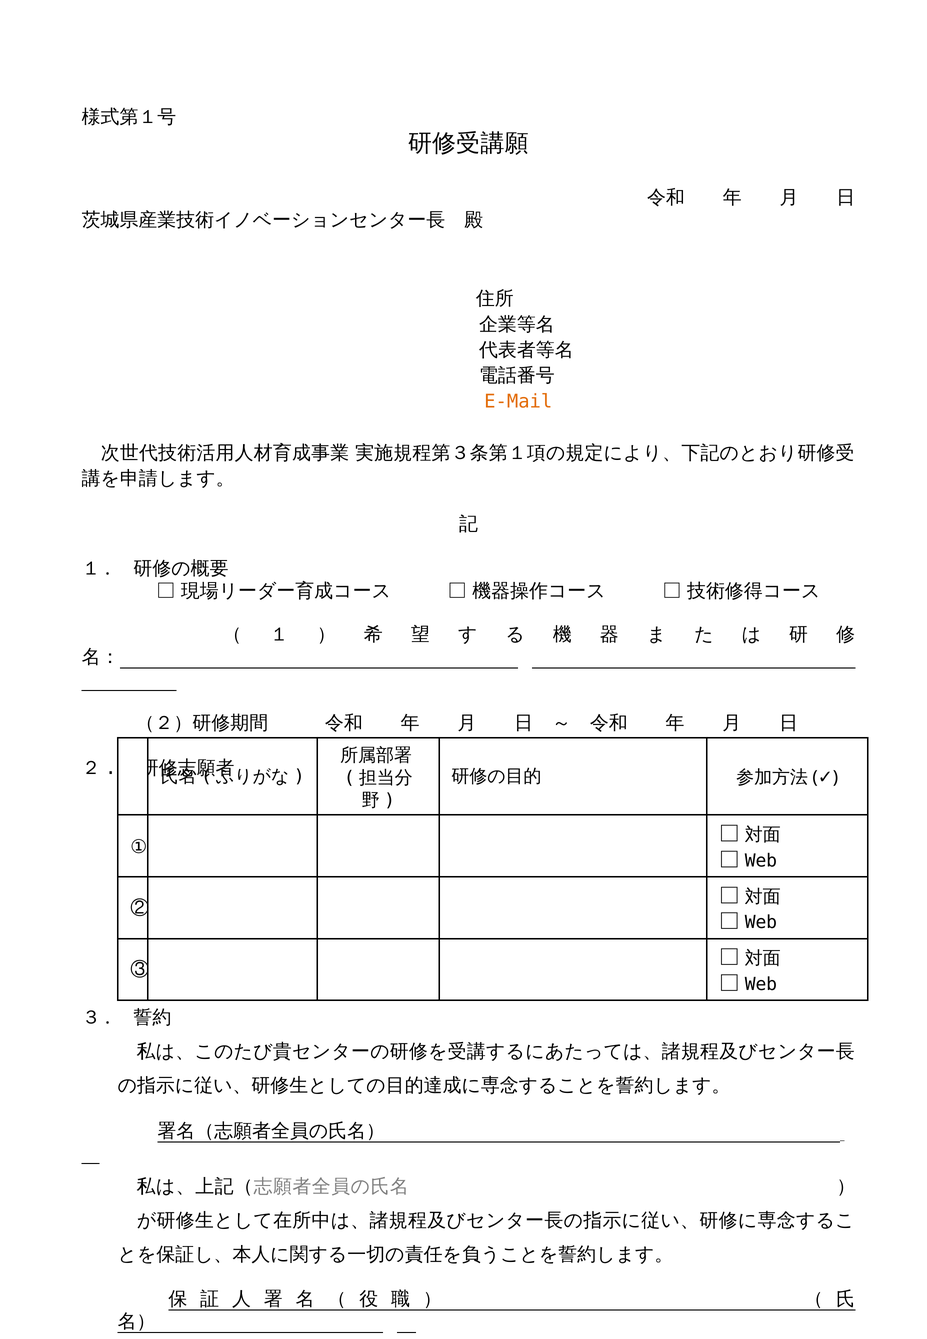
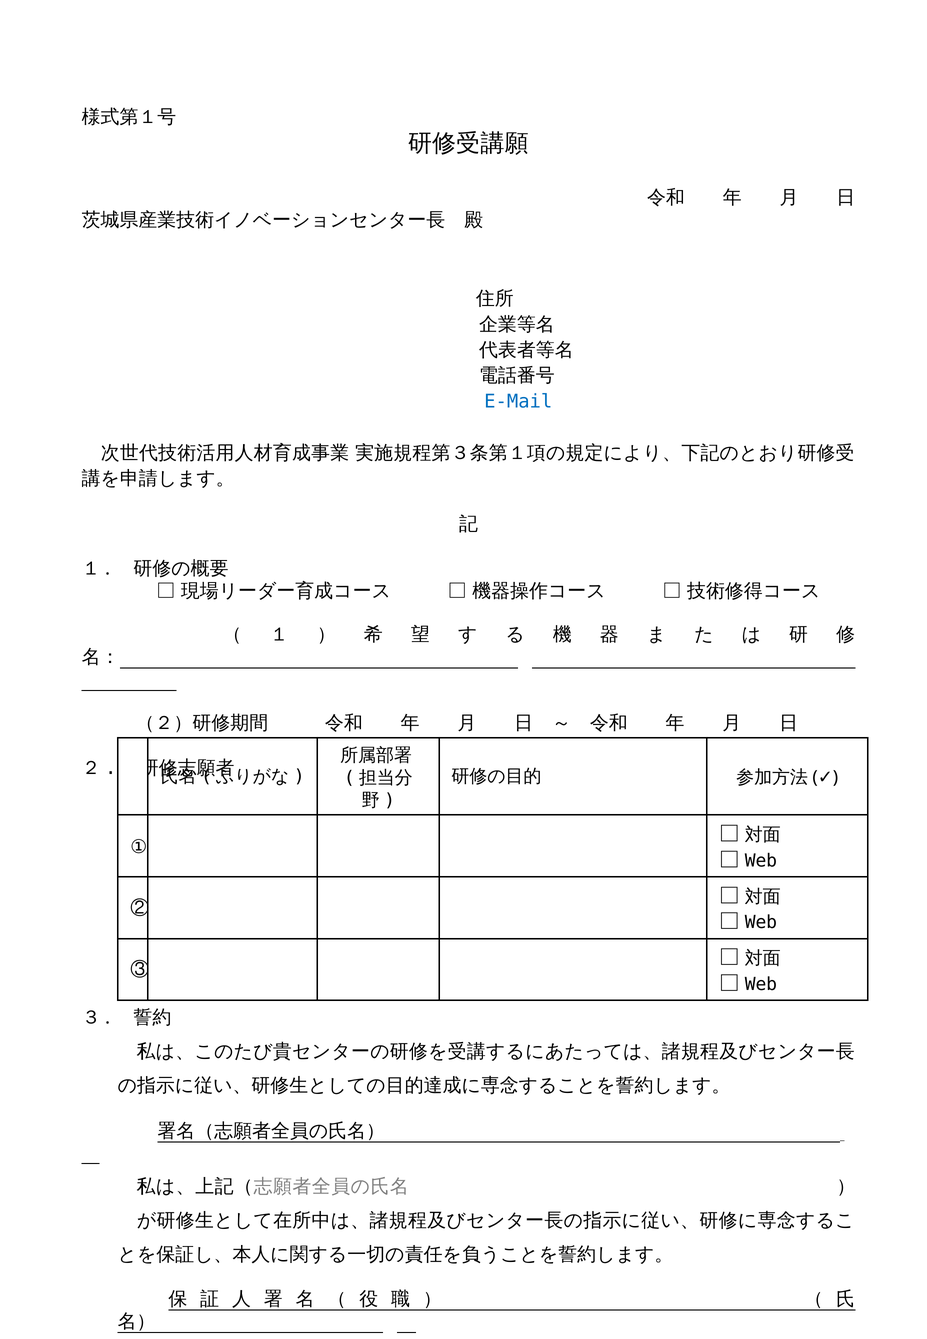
E-Mail colour: orange -> blue (518, 402)
